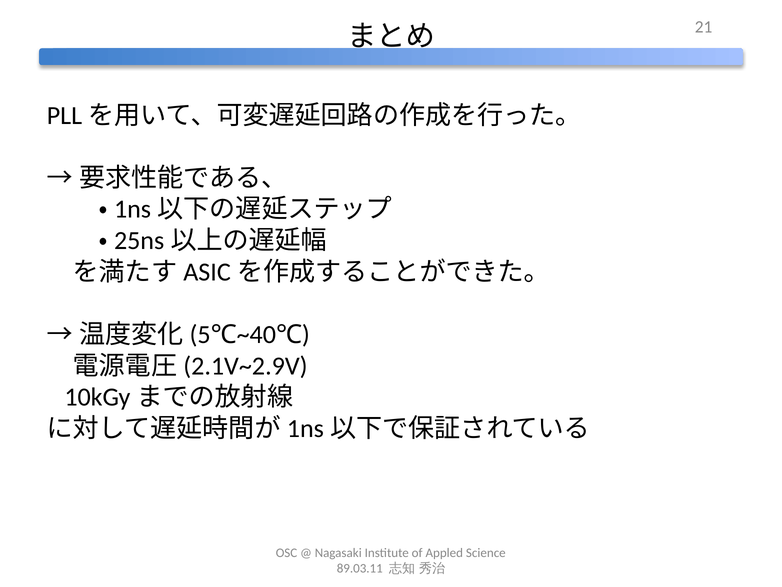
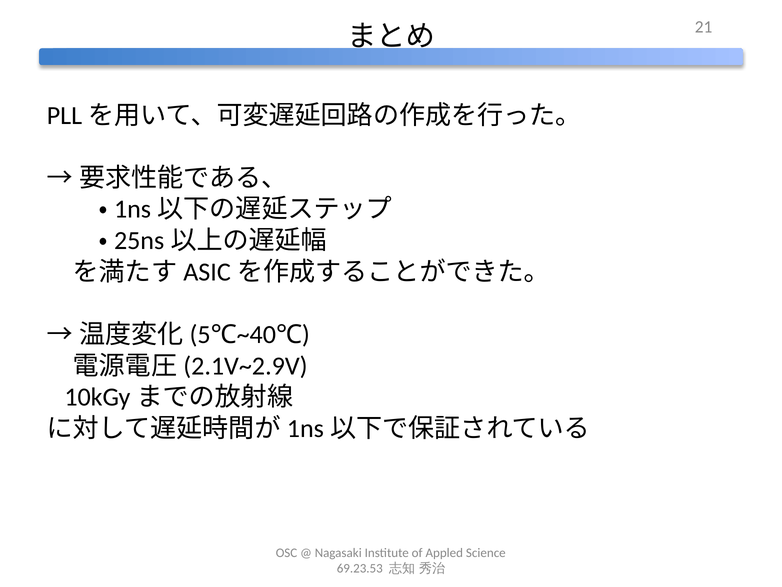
89.03.11: 89.03.11 -> 69.23.53 (360, 568)
